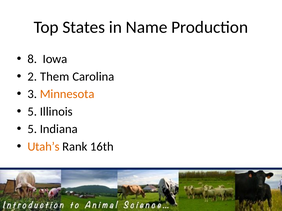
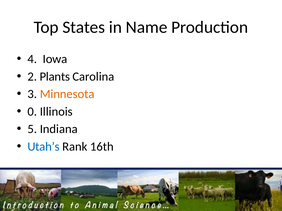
8: 8 -> 4 (32, 59)
Them: Them -> Plants (55, 77)
5: 5 -> 0 (32, 112)
Utah’s colour: orange -> blue (44, 147)
